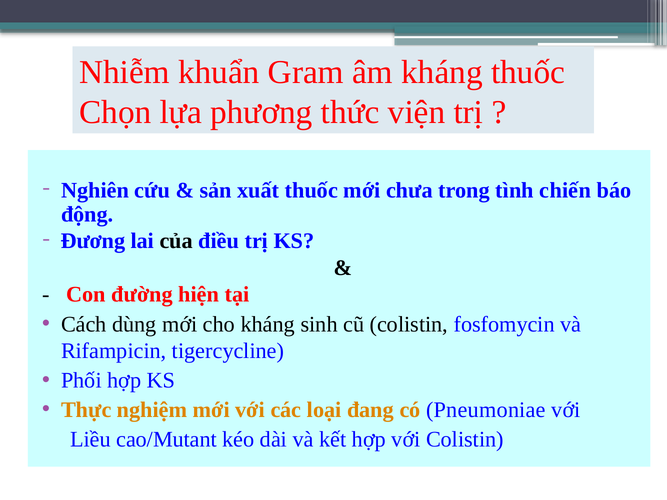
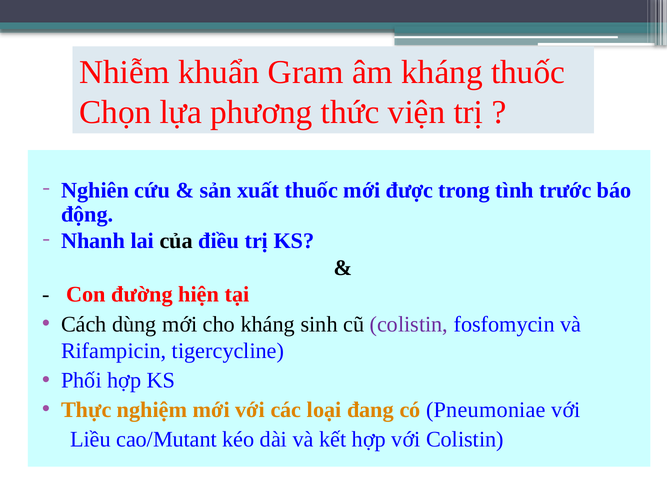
chưa: chưa -> được (410, 190)
chiến: chiến -> trước (565, 190)
Đương: Đương -> Nhanh (93, 241)
colistin colour: black -> purple (409, 324)
